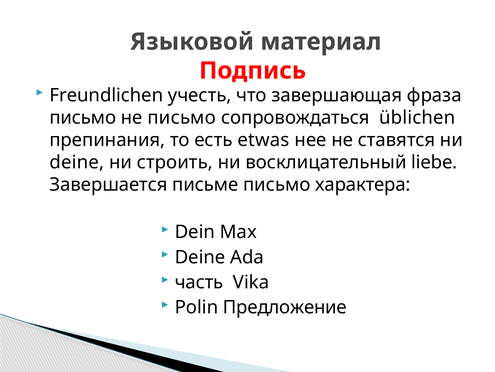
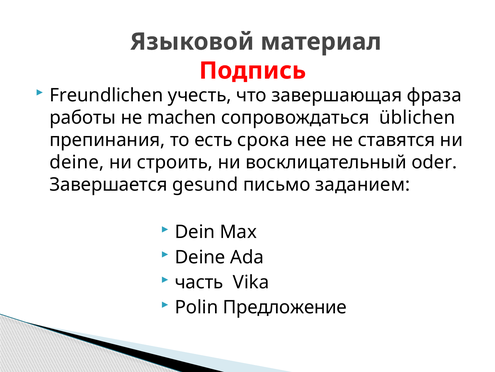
письмо: письмо -> работы (83, 117)
не письмо: письмо -> machen (182, 117)
etwas: etwas -> срока (263, 140)
liebe: liebe -> oder (434, 162)
письме: письме -> gesund (205, 184)
характера: характера -> заданием (363, 184)
